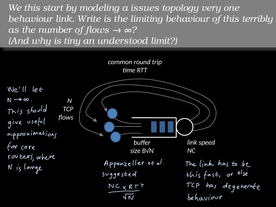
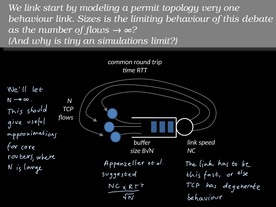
We this: this -> link (32, 8)
issues: issues -> permit (145, 8)
Write: Write -> Sizes (89, 19)
terribly: terribly -> debate (257, 19)
understood: understood -> simulations (123, 41)
